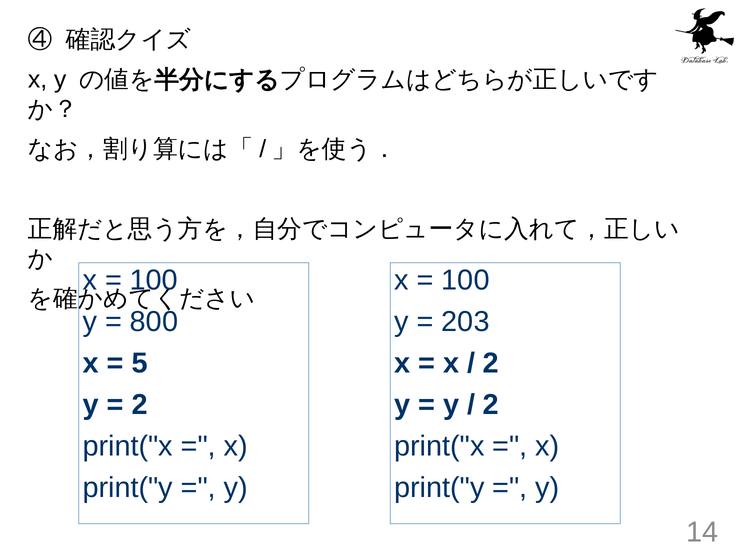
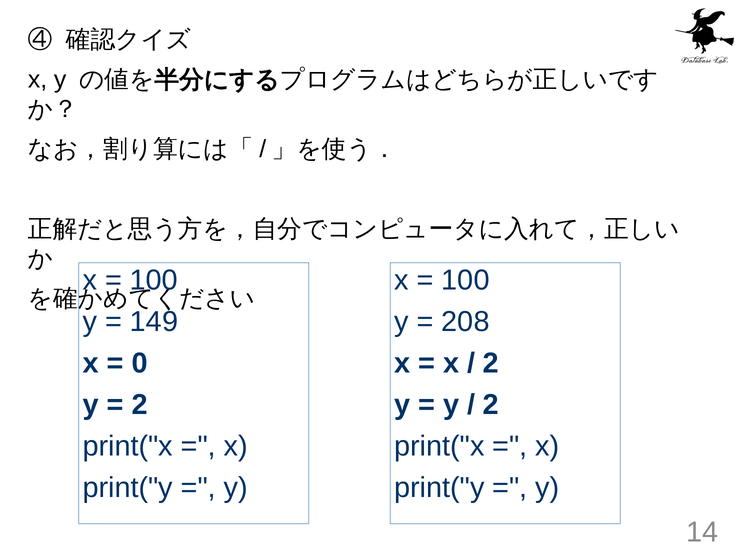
800: 800 -> 149 (154, 322)
203: 203 -> 208 (466, 322)
5: 5 -> 0 (140, 364)
